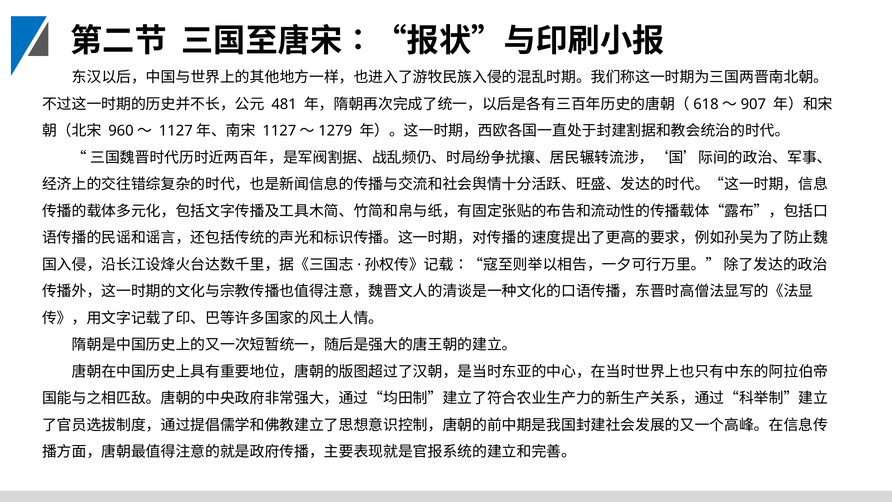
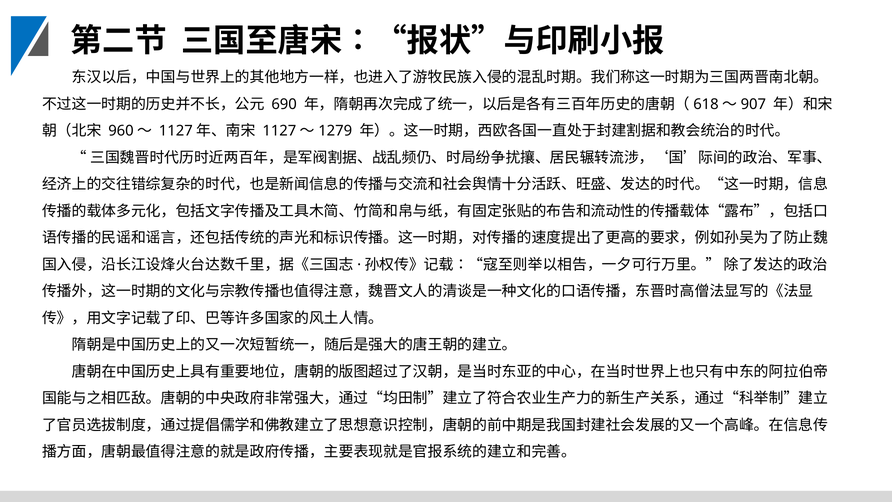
481: 481 -> 690 (284, 104)
